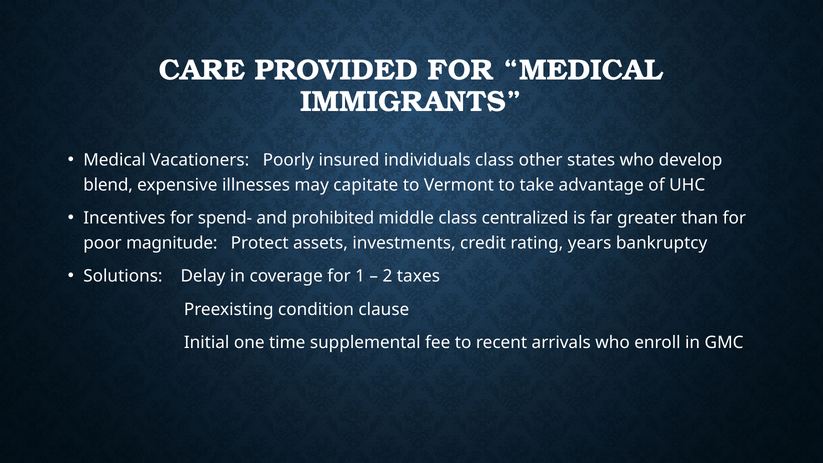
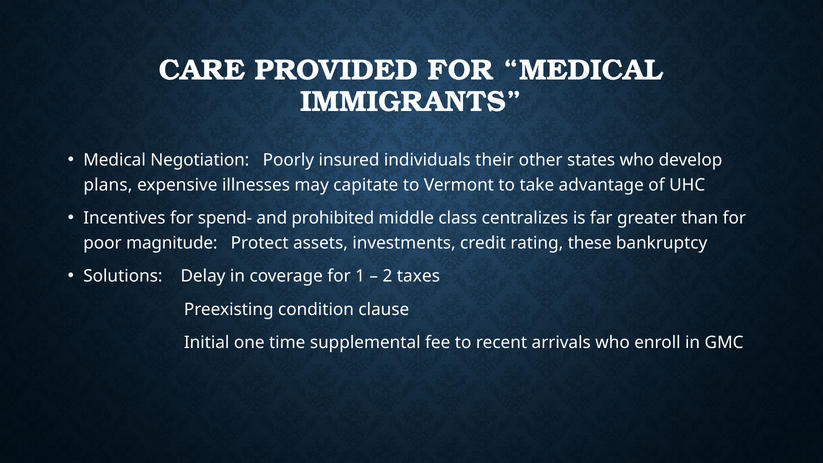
Vacationers: Vacationers -> Negotiation (200, 160)
individuals class: class -> their (494, 160)
blend: blend -> plans (108, 185)
centralized: centralized -> centralizes (525, 218)
years: years -> these (590, 243)
